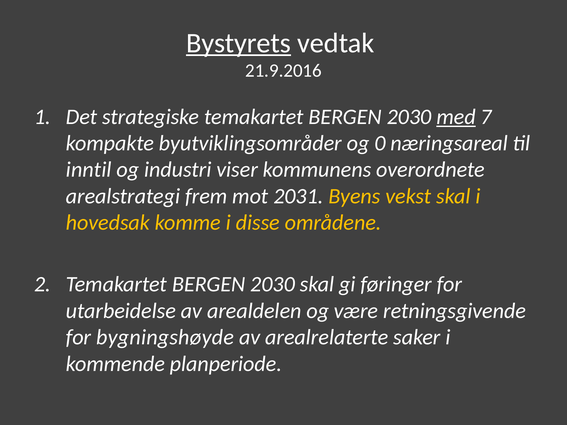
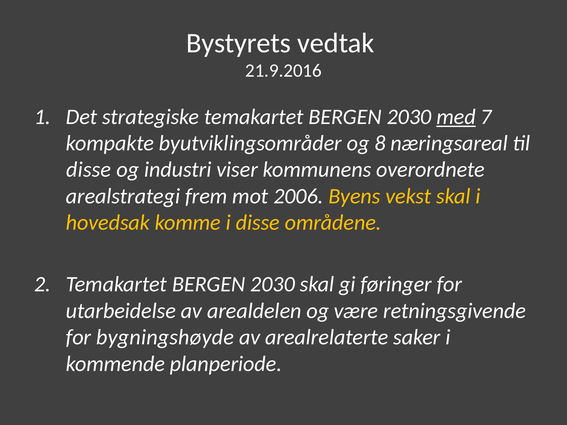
Bystyrets underline: present -> none (239, 43)
0: 0 -> 8 (380, 143)
inntil: inntil -> disse (89, 170)
2031: 2031 -> 2006 (298, 196)
